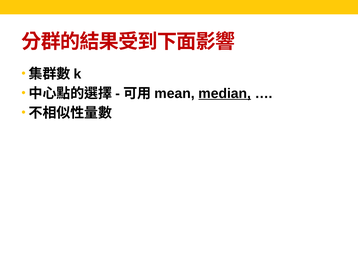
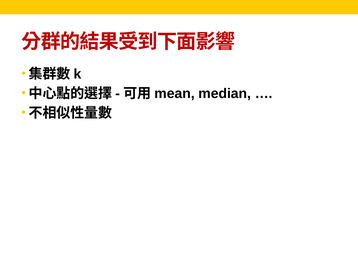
median underline: present -> none (225, 93)
